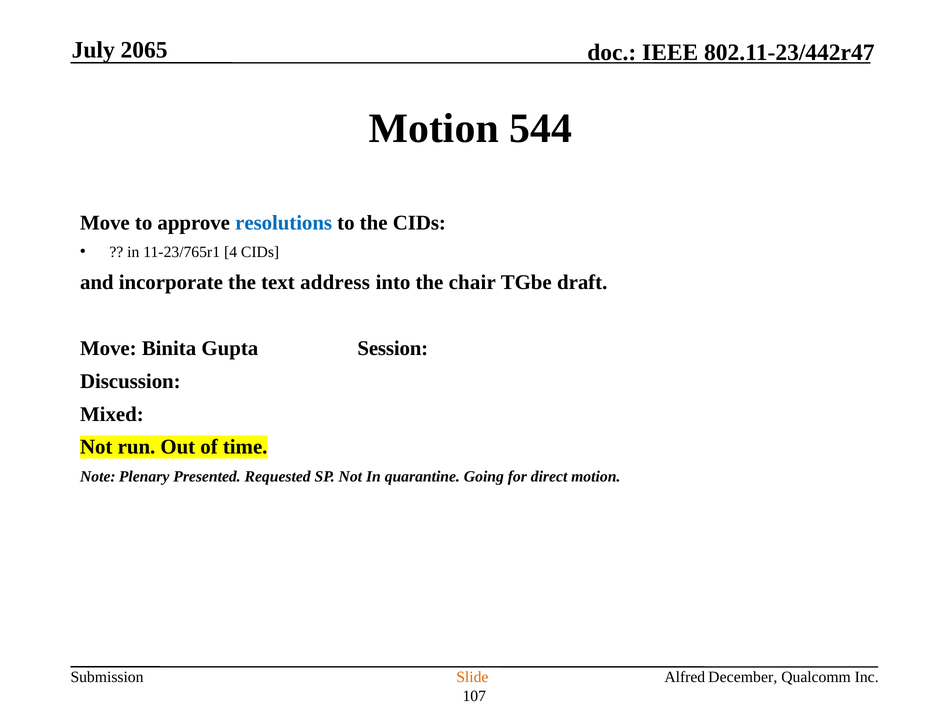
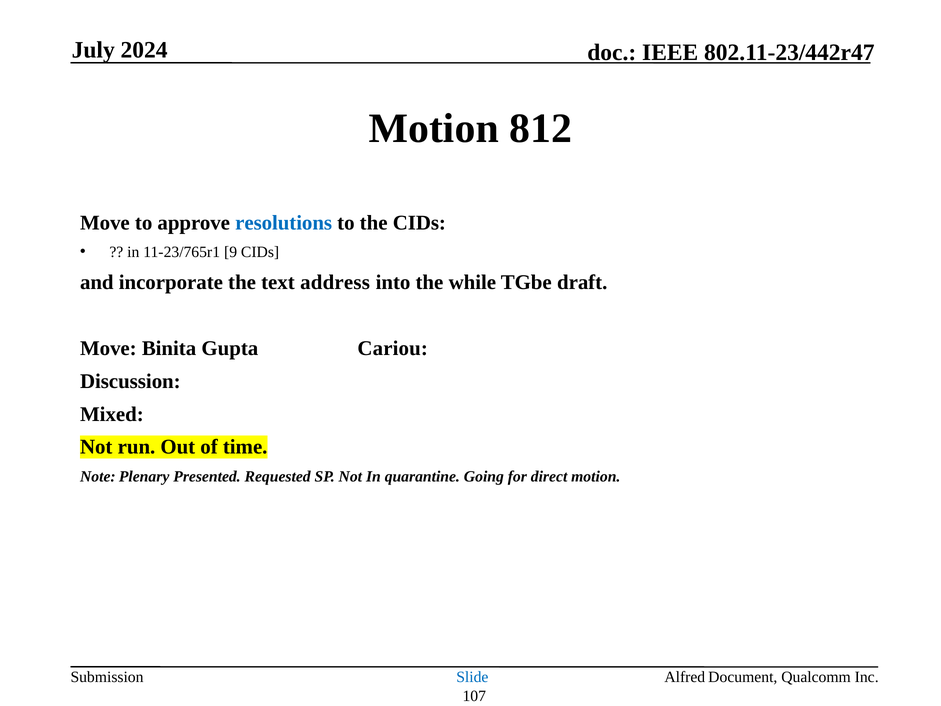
2065: 2065 -> 2024 (144, 50)
544: 544 -> 812 (541, 128)
4: 4 -> 9 (231, 252)
chair: chair -> while (472, 282)
Session: Session -> Cariou (393, 348)
Slide colour: orange -> blue (472, 677)
December: December -> Document (743, 677)
